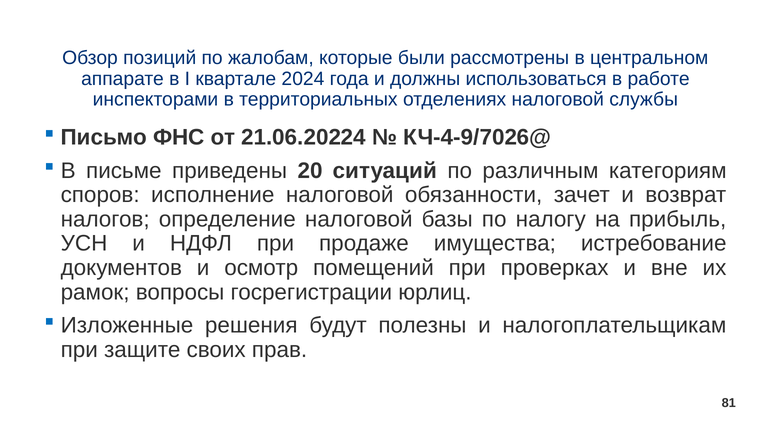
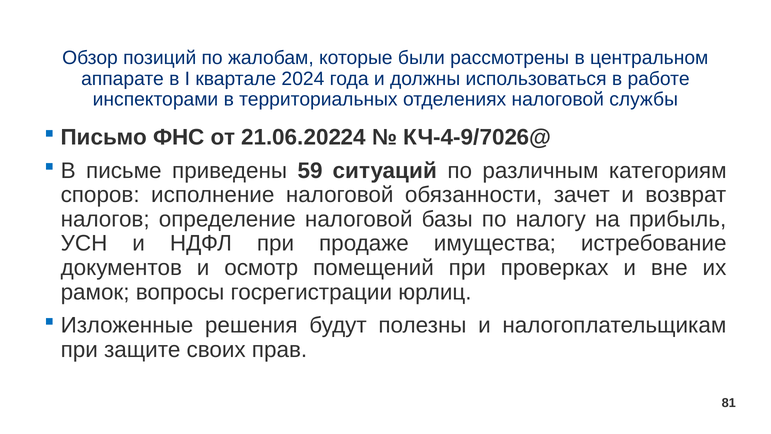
20: 20 -> 59 (310, 171)
